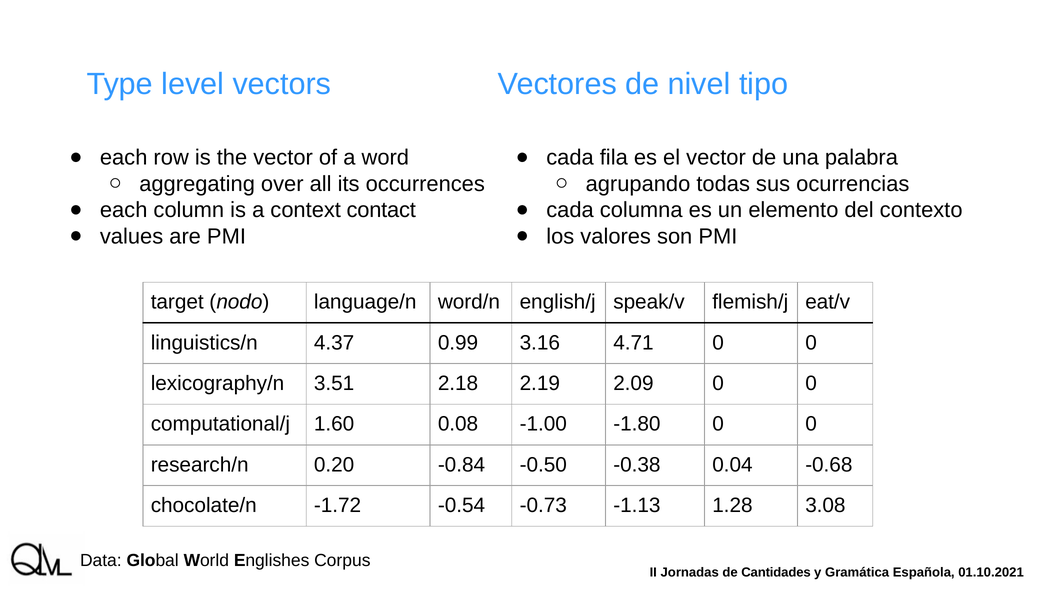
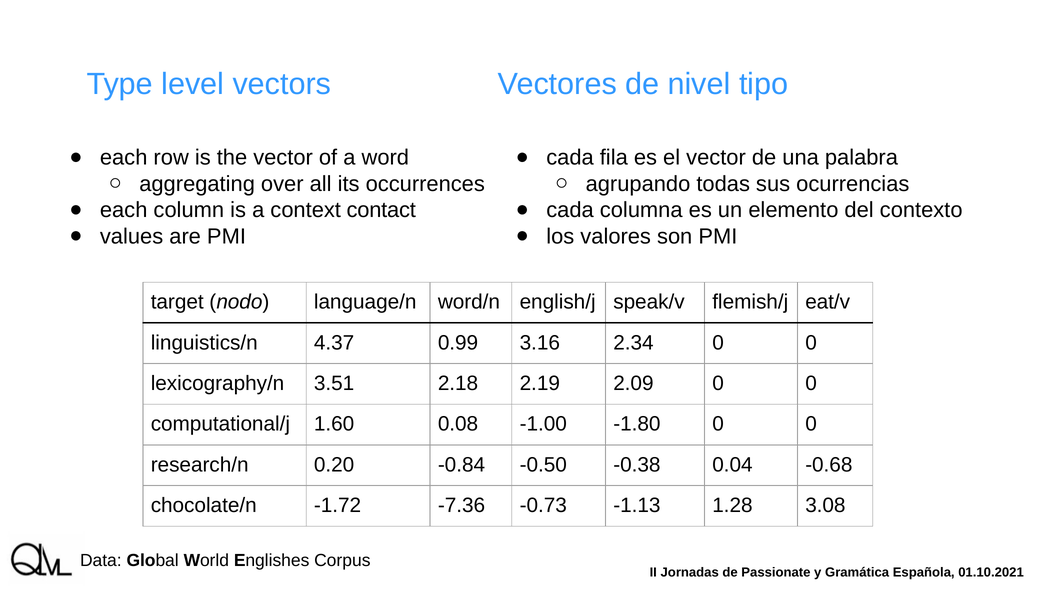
4.71: 4.71 -> 2.34 (633, 342)
-0.54: -0.54 -> -7.36 (462, 505)
Cantidades: Cantidades -> Passionate (776, 572)
